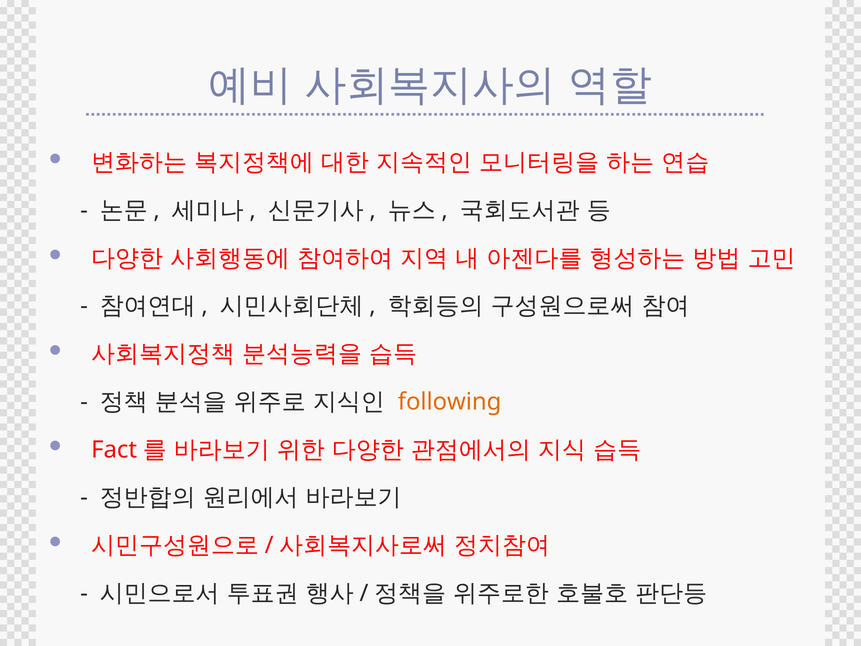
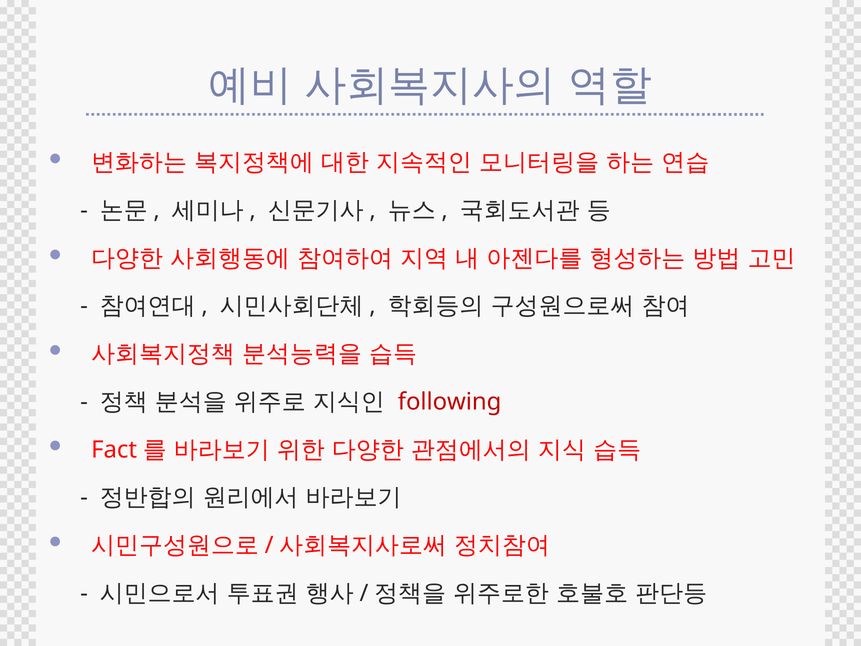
following colour: orange -> red (450, 402)
